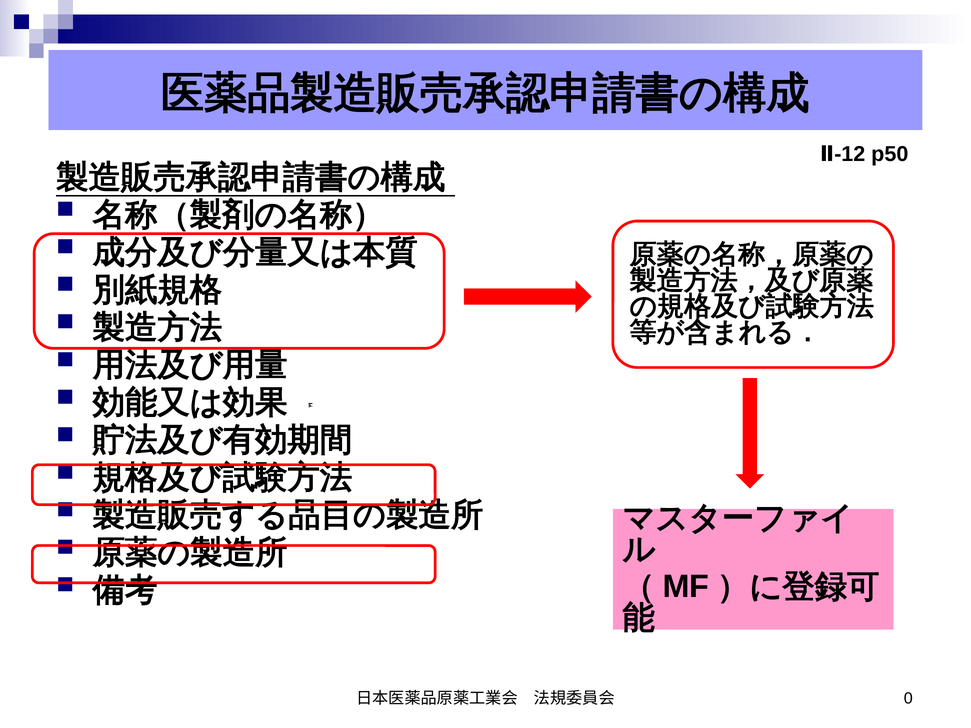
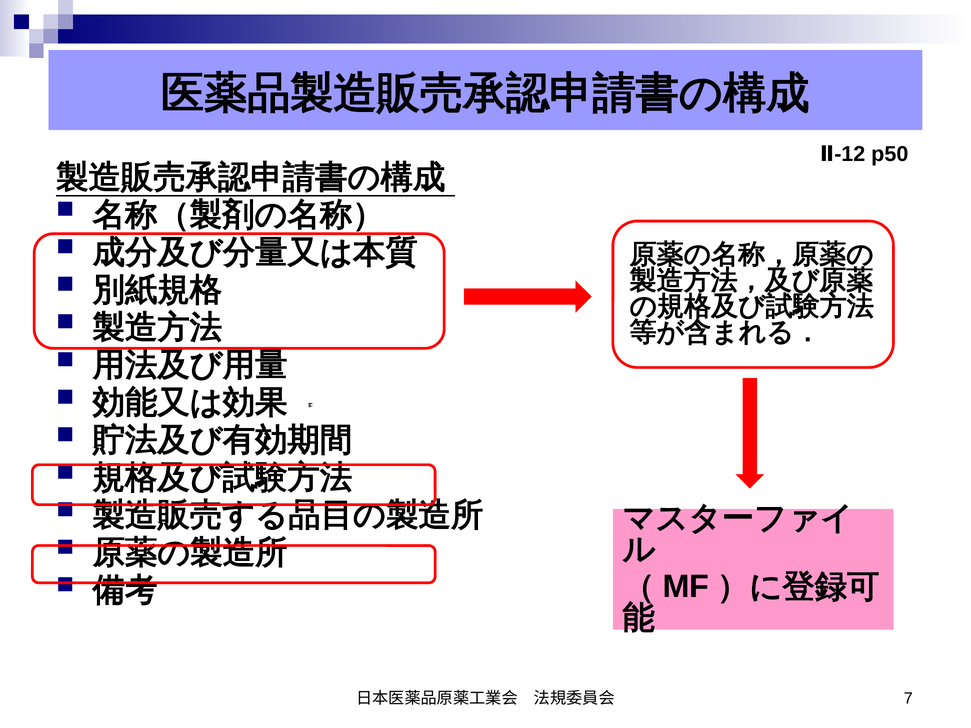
0: 0 -> 7 (908, 699)
